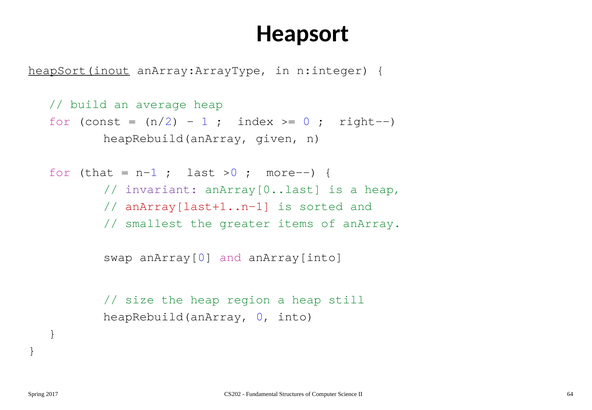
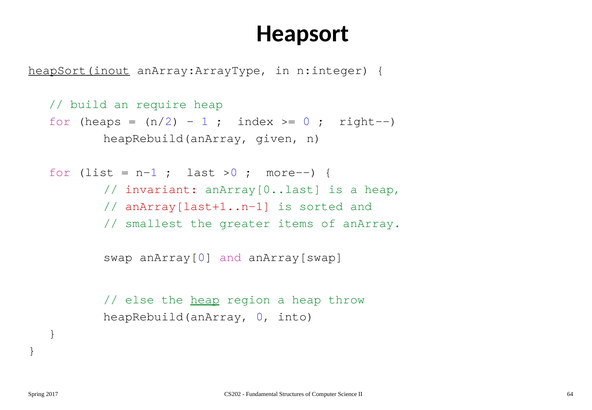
average: average -> require (161, 104)
const: const -> heaps (99, 121)
that: that -> list (96, 172)
invariant colour: purple -> red (161, 189)
anArray[into: anArray[into -> anArray[swap (296, 257)
size: size -> else (140, 300)
heap underline: none -> present (205, 300)
still: still -> throw (347, 300)
